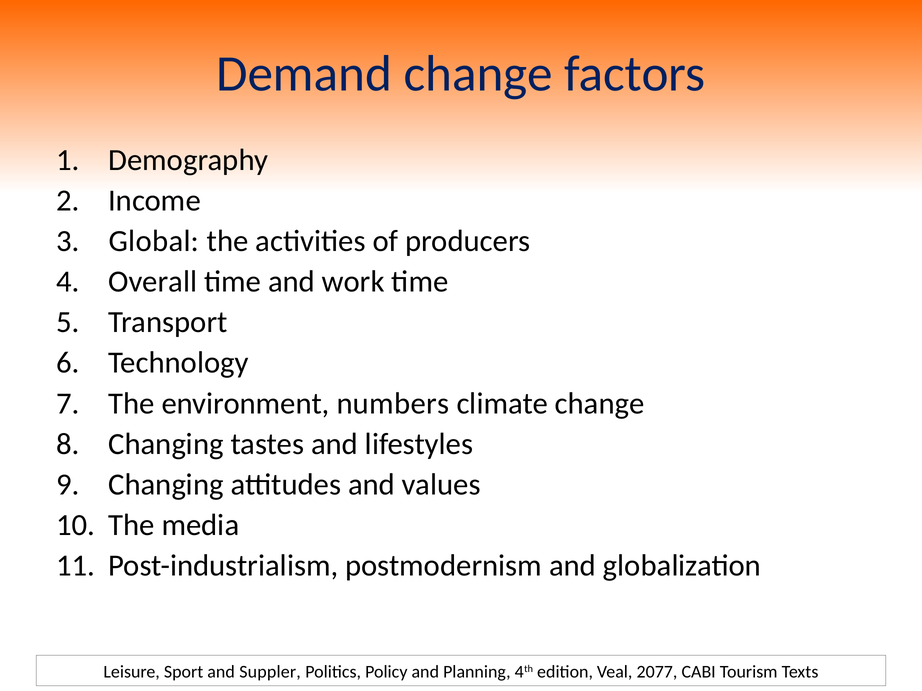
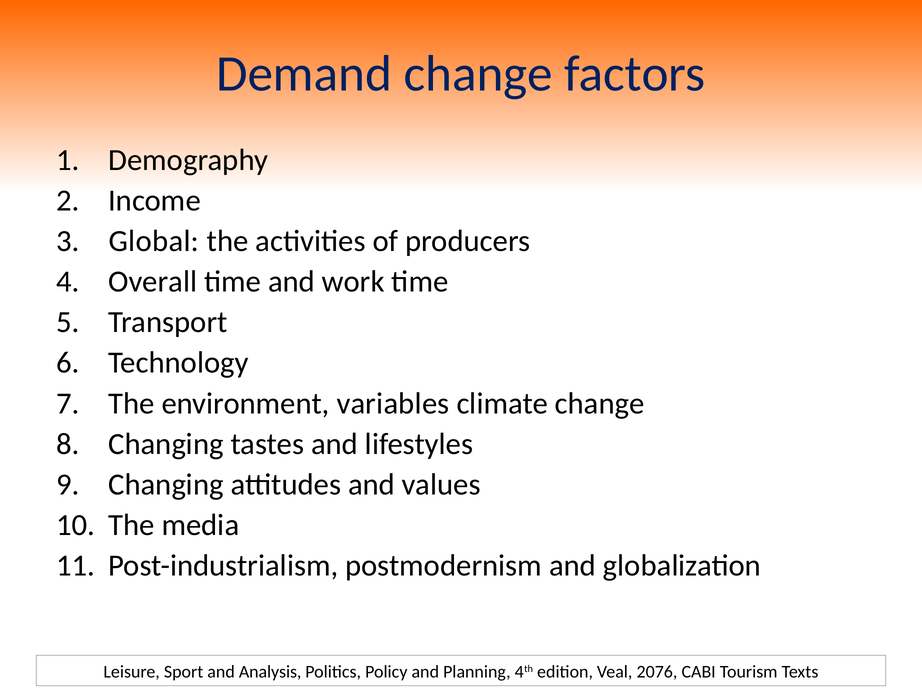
numbers: numbers -> variables (393, 404)
Suppler: Suppler -> Analysis (270, 672)
2077: 2077 -> 2076 (657, 672)
